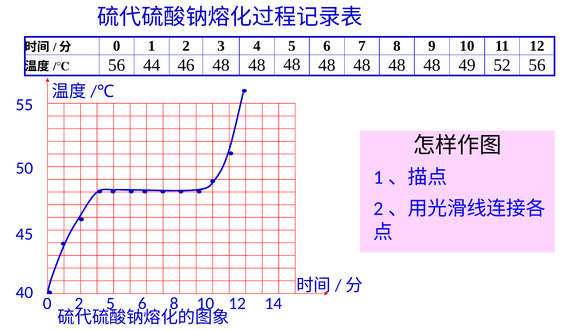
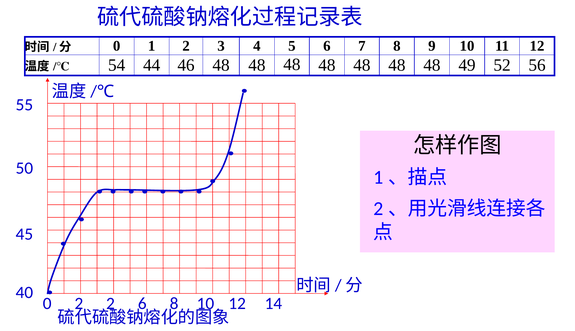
56: 56 -> 54 (117, 65)
2 5: 5 -> 2 (111, 304)
